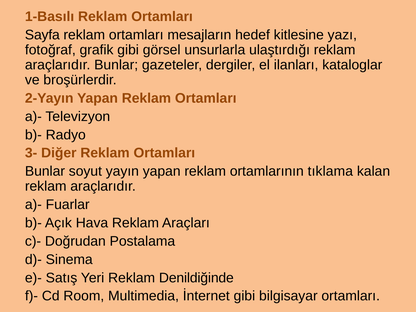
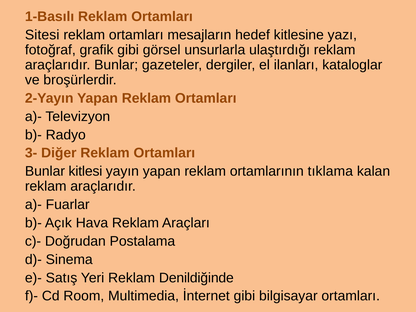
Sayfa: Sayfa -> Sitesi (42, 35)
soyut: soyut -> kitlesi (85, 171)
